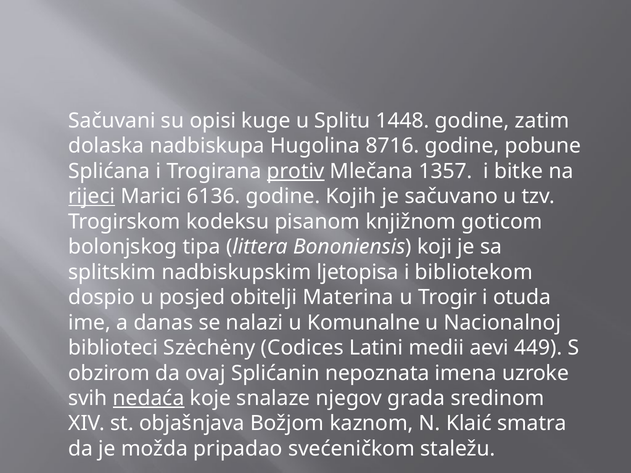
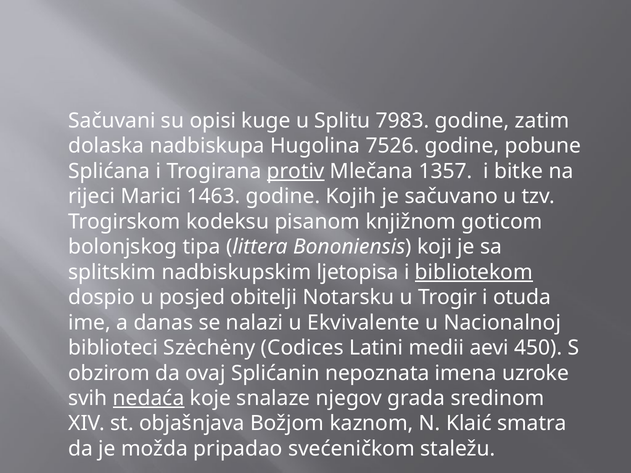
1448: 1448 -> 7983 (403, 121)
8716: 8716 -> 7526 (392, 146)
rijeci underline: present -> none (92, 197)
6136: 6136 -> 1463 (213, 197)
bibliotekom underline: none -> present (474, 272)
Materina: Materina -> Notarsku (348, 298)
Komunalne: Komunalne -> Ekvivalente (363, 323)
449: 449 -> 450 (538, 348)
